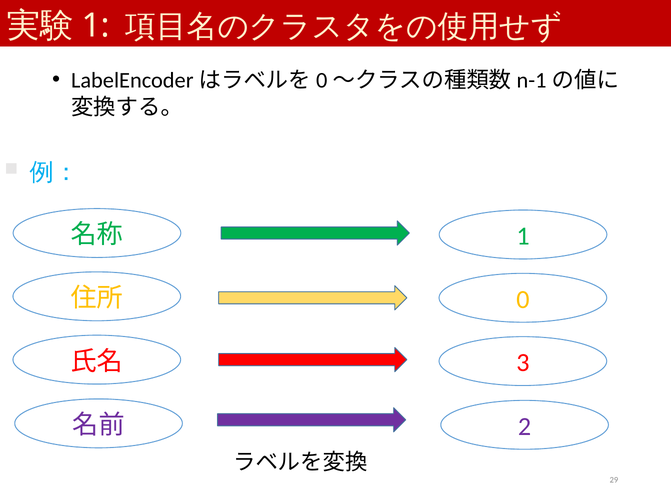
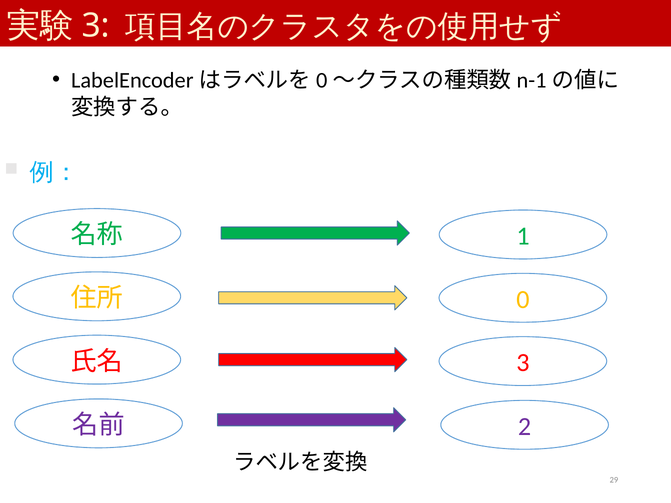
1: 1 -> 3 (96, 26)
